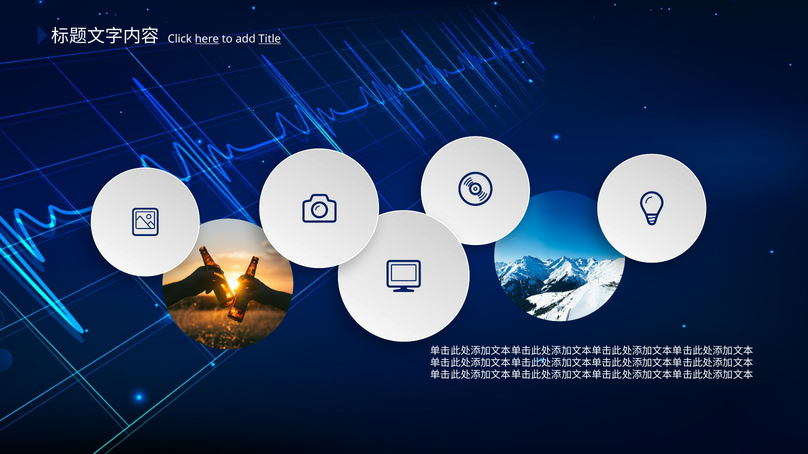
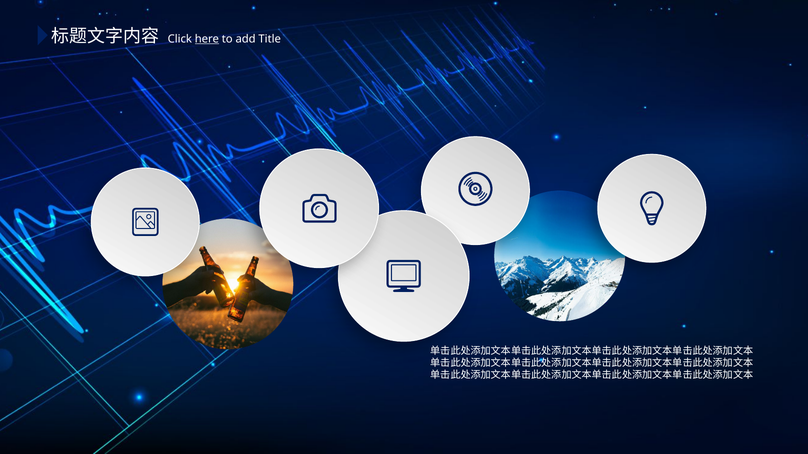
Title underline: present -> none (270, 39)
